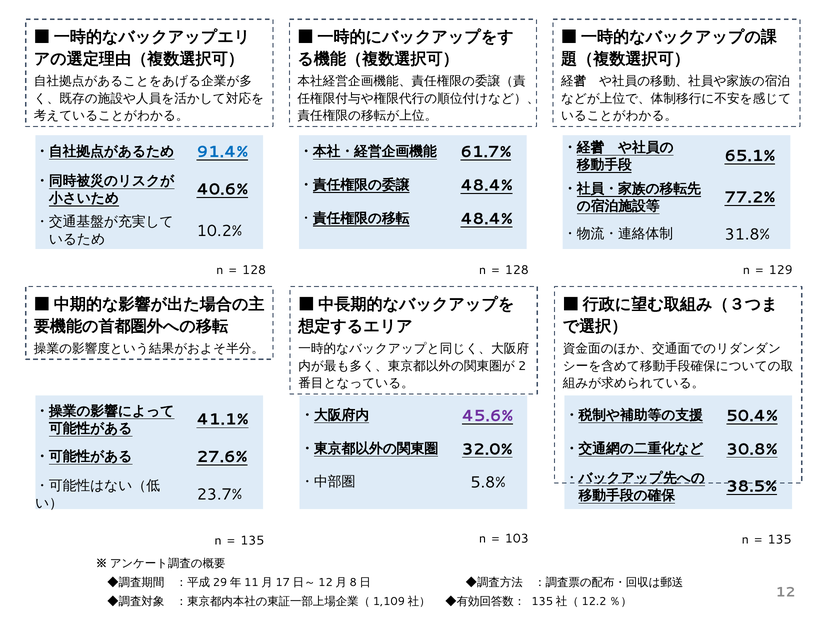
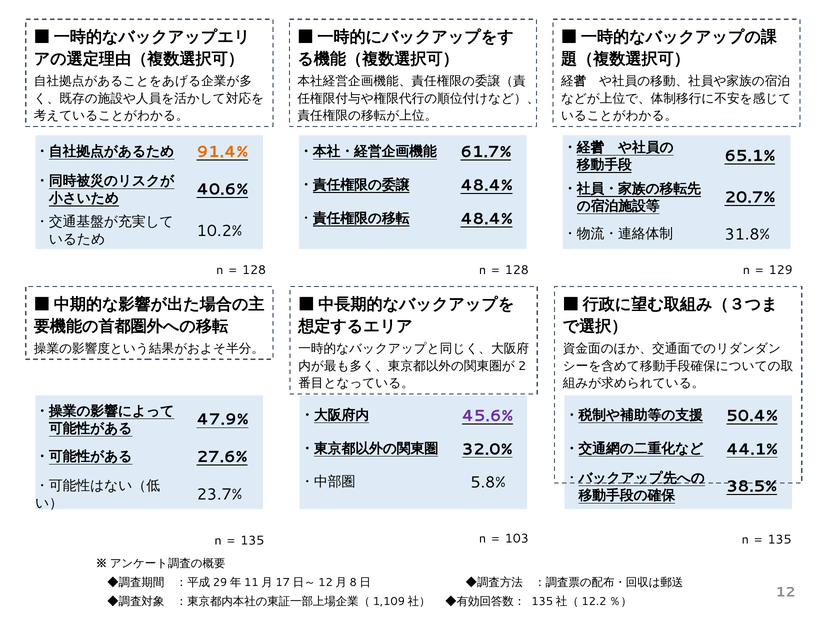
91.4% colour: blue -> orange (222, 152)
77.2%: 77.2% -> 20.7% (750, 197)
41.1%: 41.1% -> 47.9% (223, 420)
30.8%: 30.8% -> 44.1% (752, 450)
